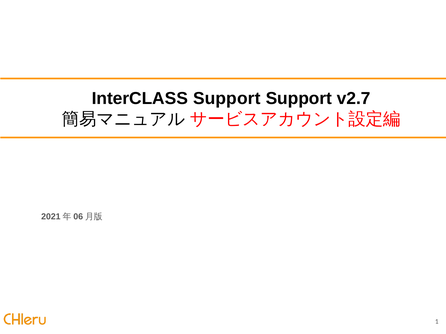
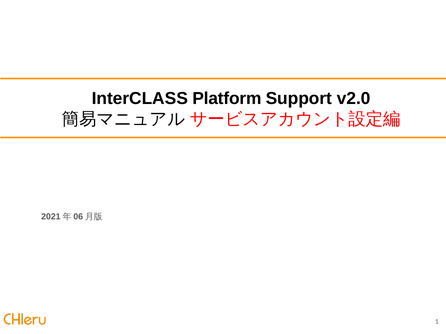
InterCLASS Support: Support -> Platform (227, 99)
v2.7: v2.7 -> v2.0 (354, 99)
